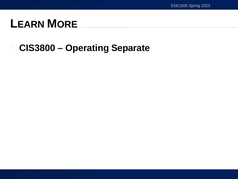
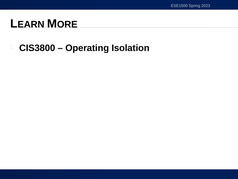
Separate: Separate -> Isolation (131, 48)
